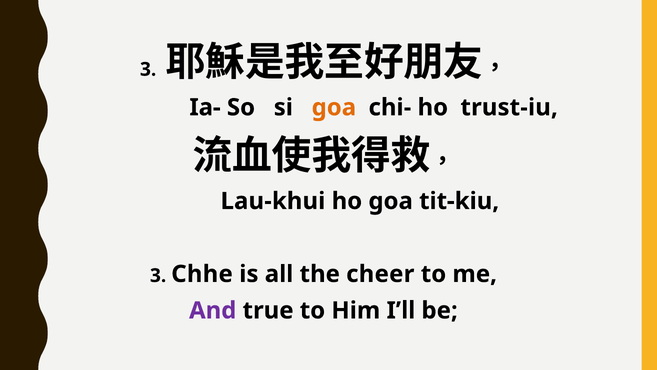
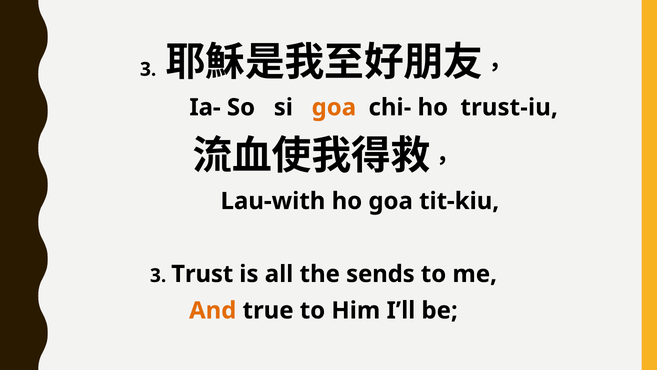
Lau-khui: Lau-khui -> Lau-with (273, 201)
Chhe: Chhe -> Trust (202, 274)
cheer: cheer -> sends (380, 274)
And colour: purple -> orange (213, 310)
